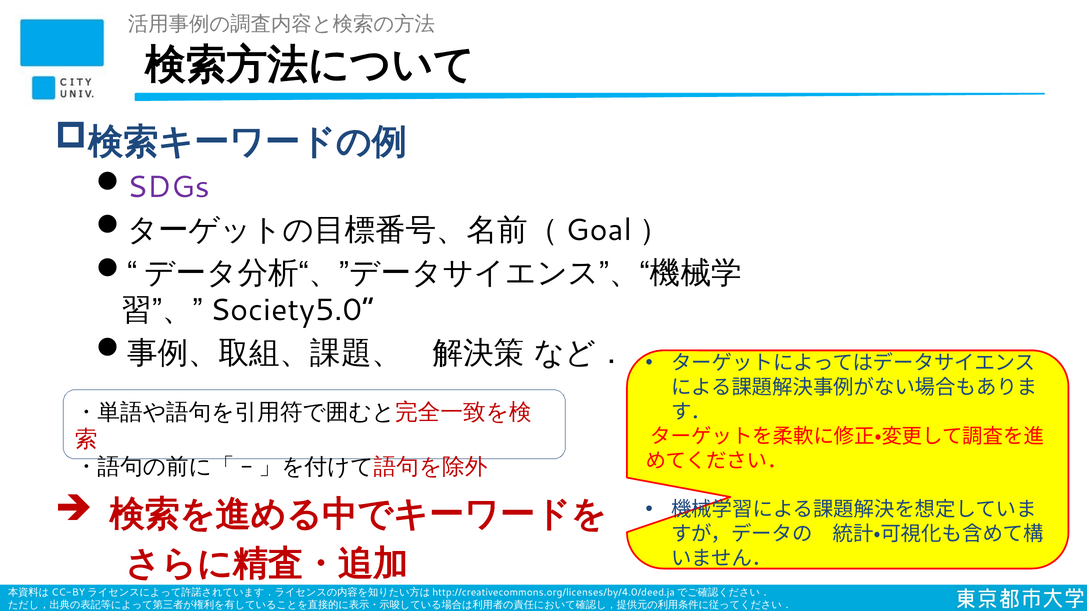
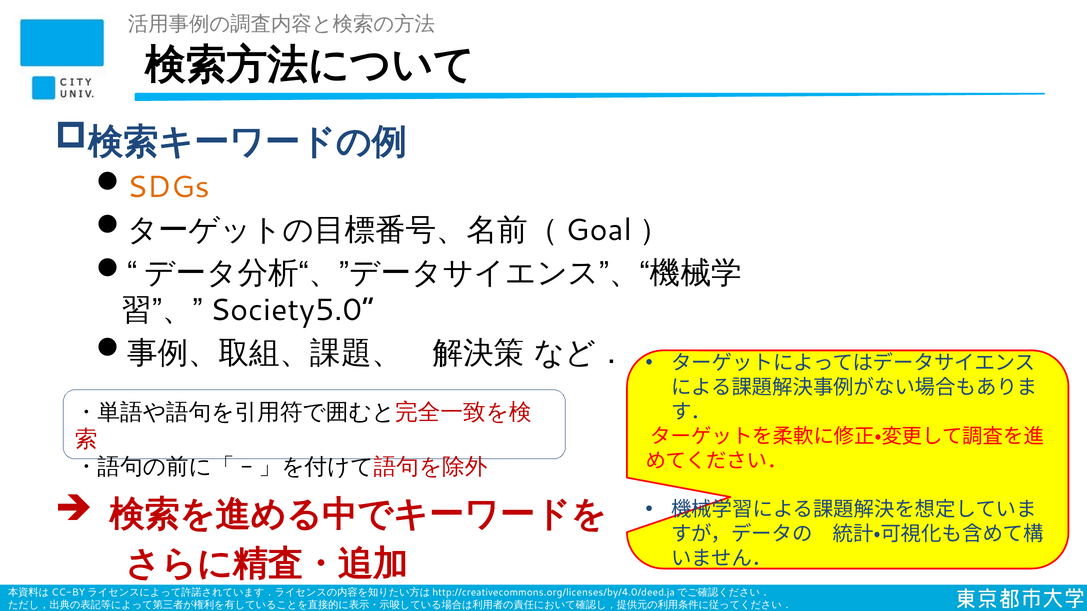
SDGs colour: purple -> orange (169, 187)
